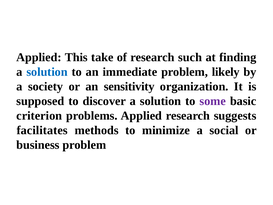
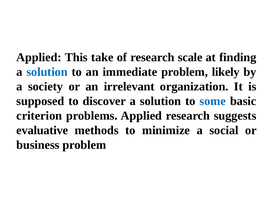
such: such -> scale (190, 57)
sensitivity: sensitivity -> irrelevant (129, 86)
some colour: purple -> blue (213, 101)
facilitates: facilitates -> evaluative (42, 130)
